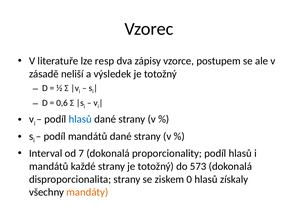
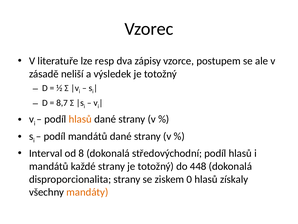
0,6: 0,6 -> 8,7 (62, 103)
hlasů colour: blue -> orange (80, 119)
7: 7 -> 8 (81, 153)
proporcionality: proporcionality -> středovýchodní (167, 153)
573: 573 -> 448 (198, 166)
